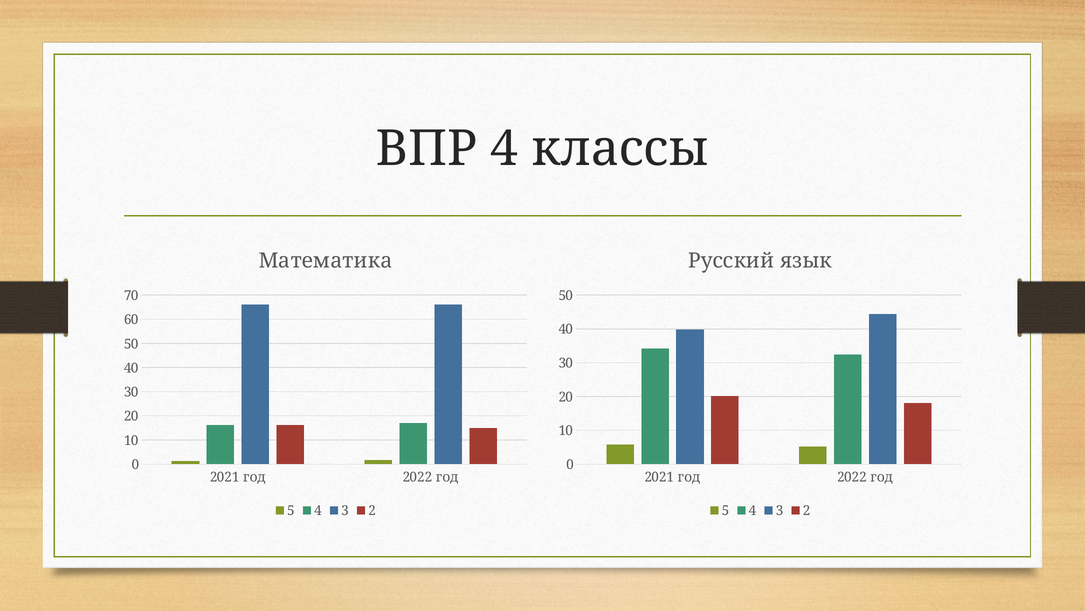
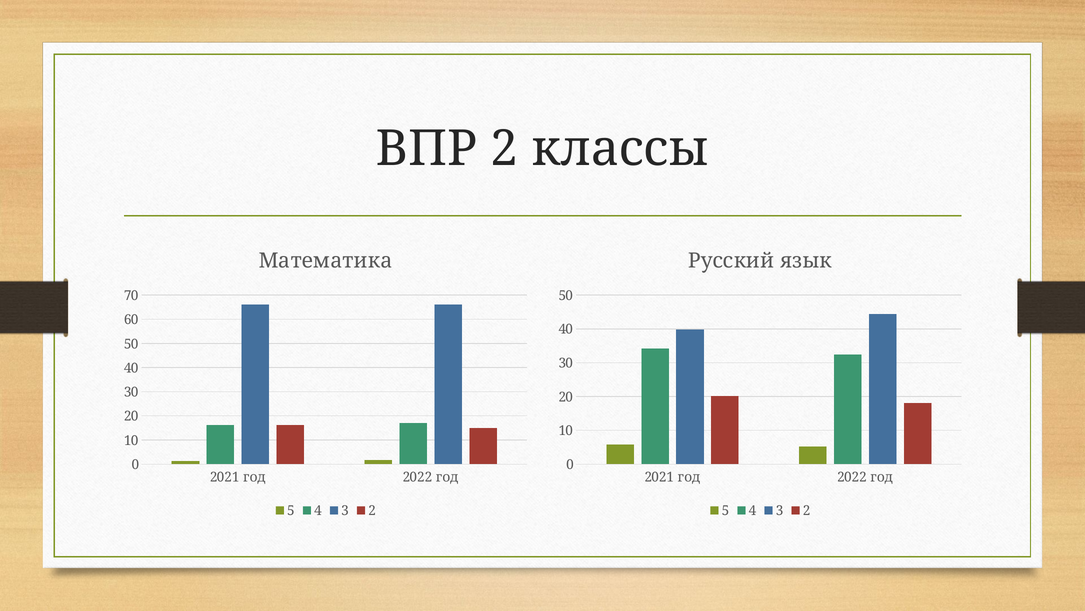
ВПР 4: 4 -> 2 (504, 149)
